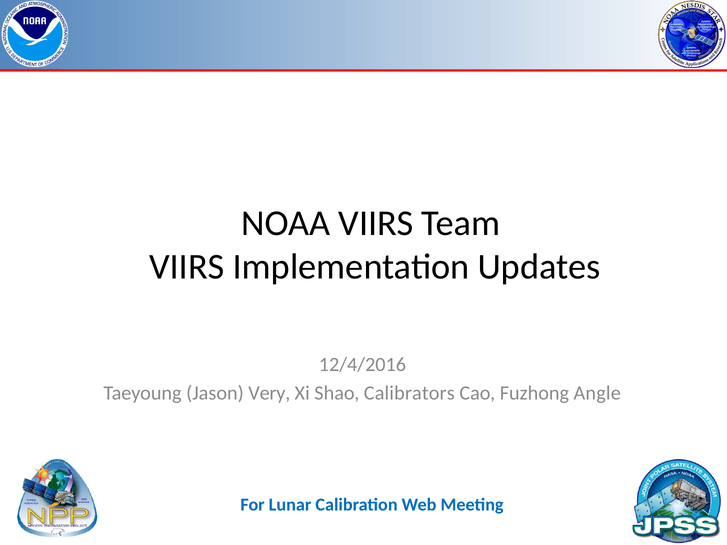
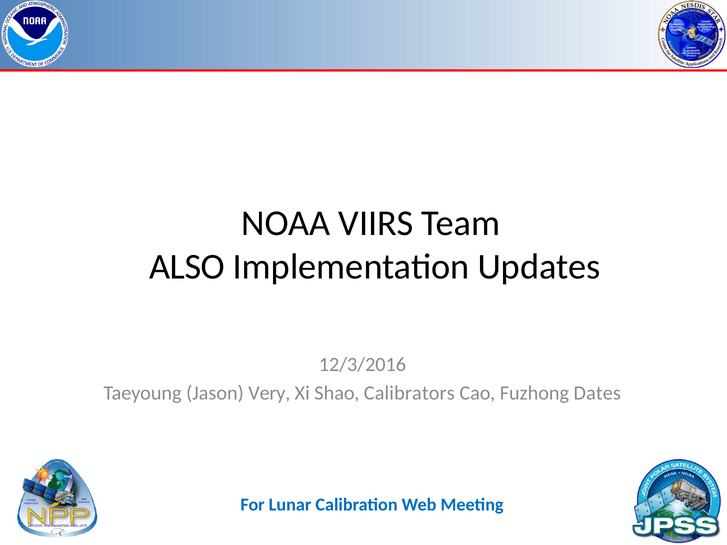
VIIRS: VIIRS -> ALSO (187, 267)
12/4/2016: 12/4/2016 -> 12/3/2016 (362, 365)
Angle: Angle -> Dates (597, 393)
